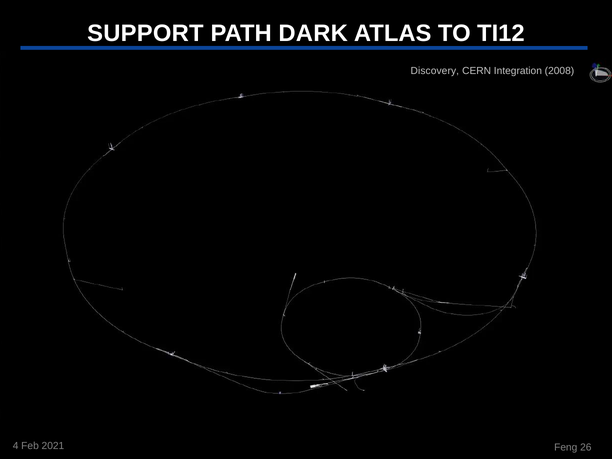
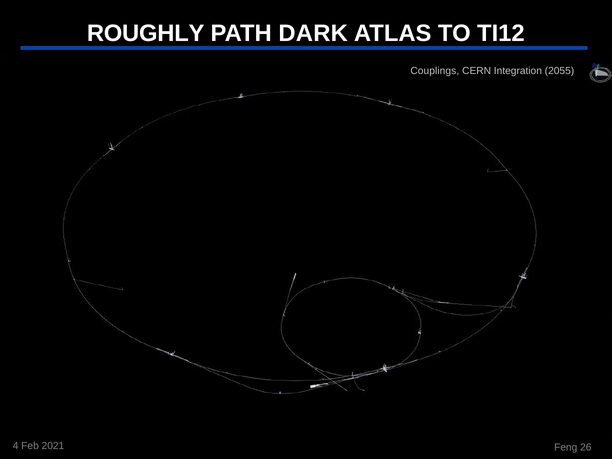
SUPPORT: SUPPORT -> ROUGHLY (146, 33)
Discovery: Discovery -> Couplings (435, 71)
2008: 2008 -> 2055 (559, 71)
